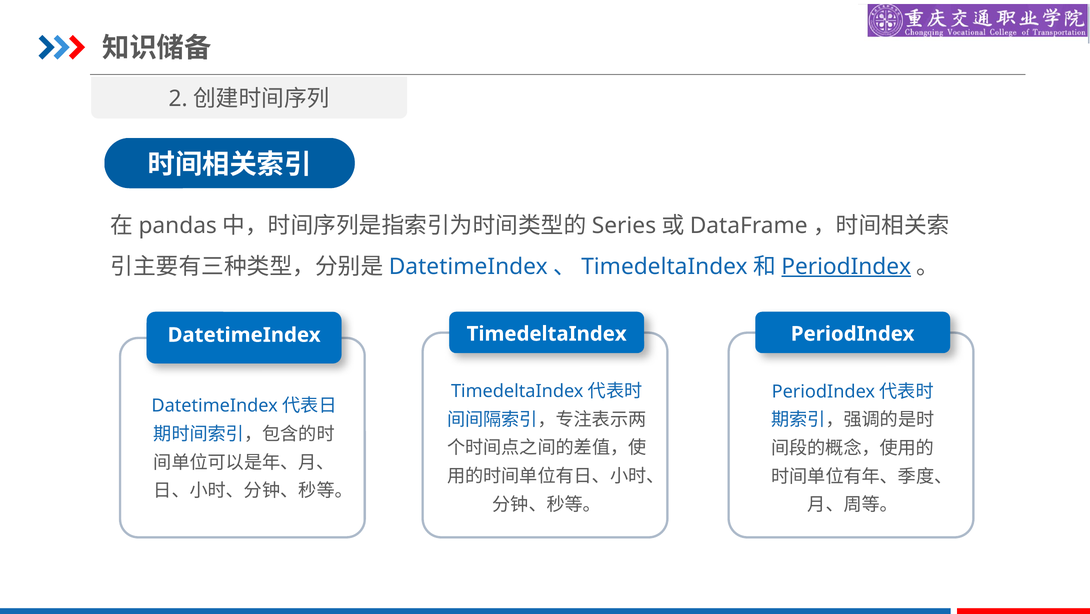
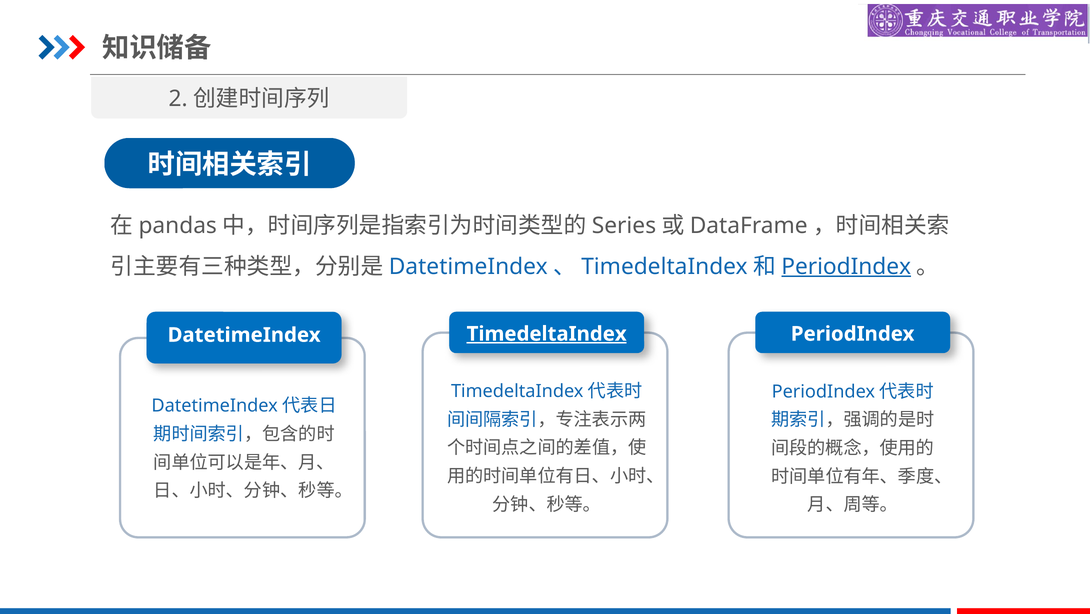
TimedeltaIndex underline: none -> present (547, 334)
